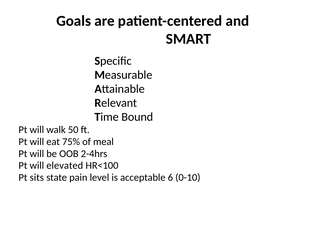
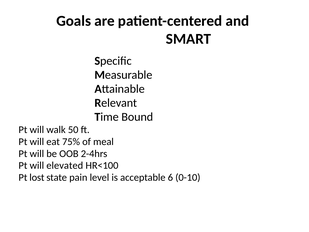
sits: sits -> lost (37, 177)
